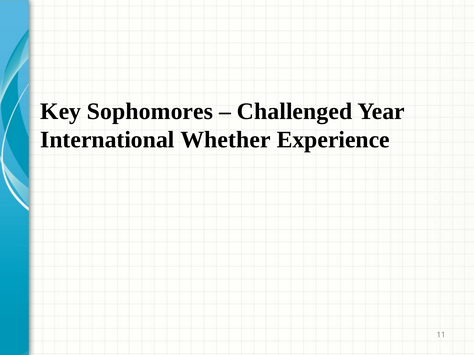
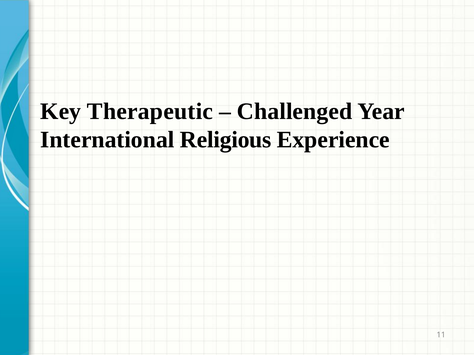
Sophomores: Sophomores -> Therapeutic (150, 111)
Whether: Whether -> Religious (226, 140)
